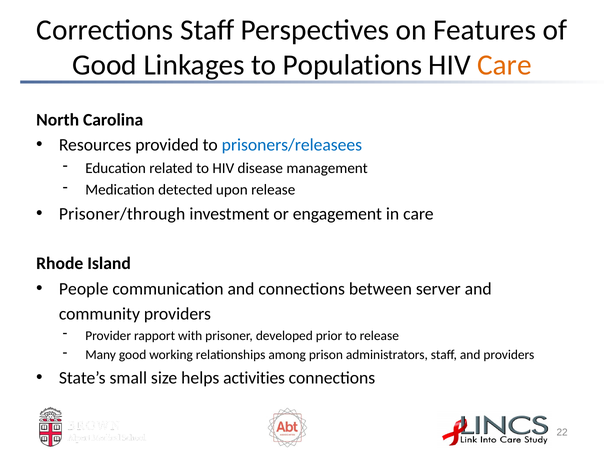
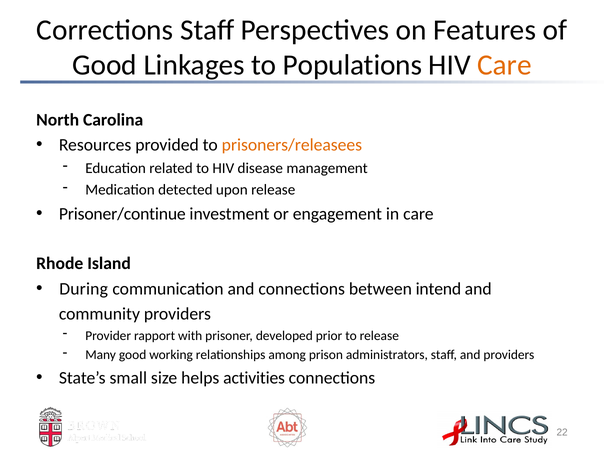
prisoners/releasees colour: blue -> orange (292, 145)
Prisoner/through: Prisoner/through -> Prisoner/continue (122, 214)
People: People -> During (84, 289)
server: server -> intend (438, 289)
